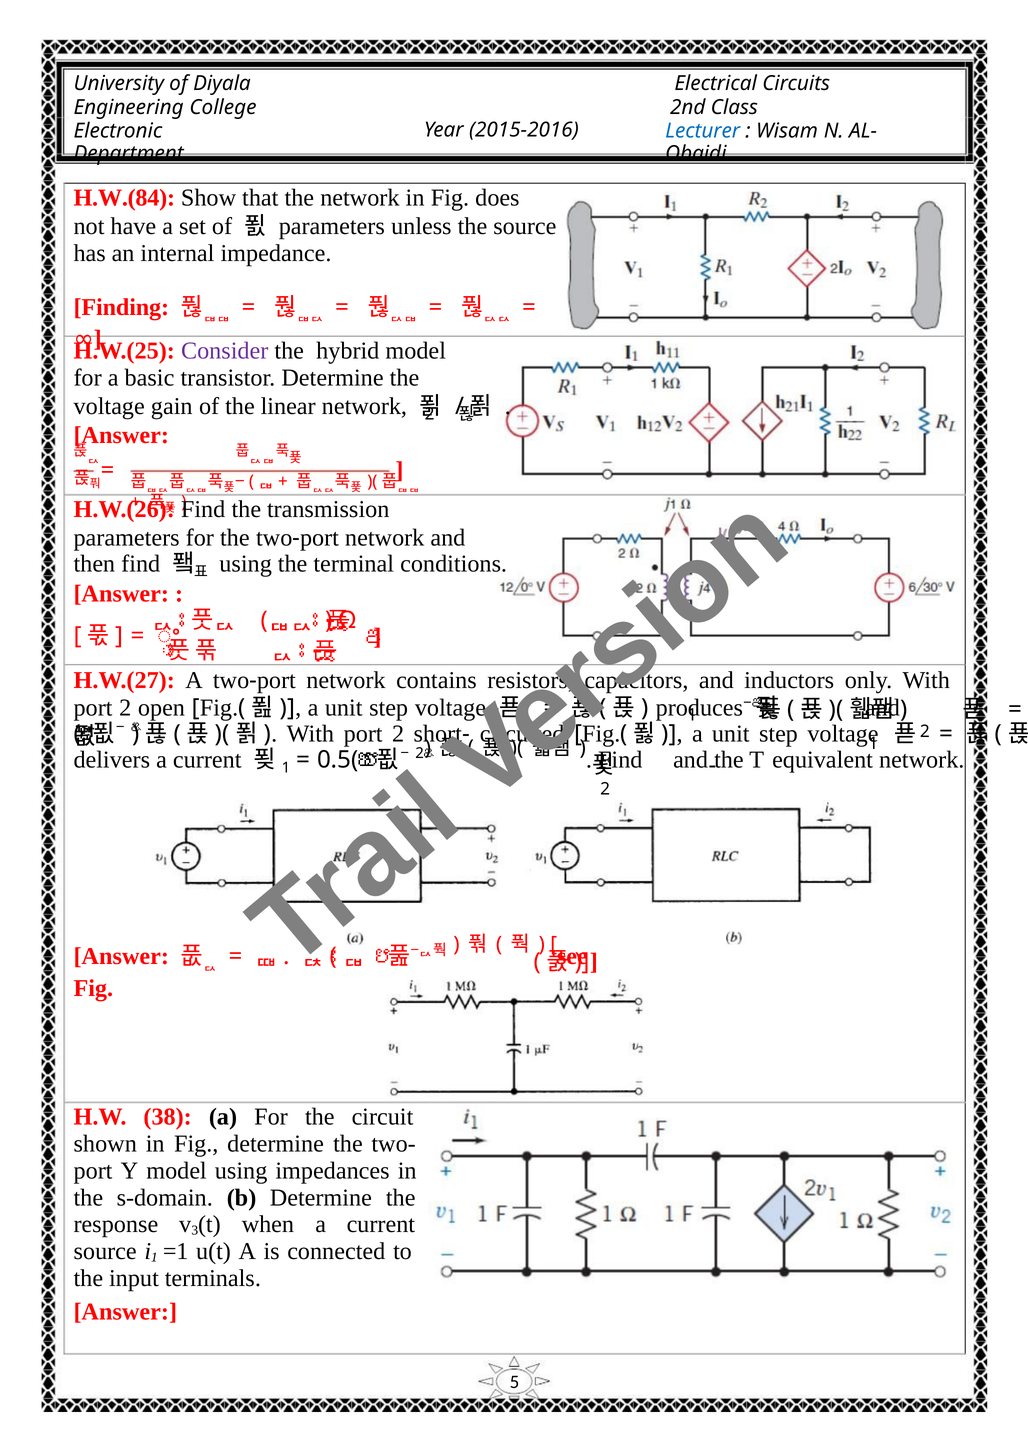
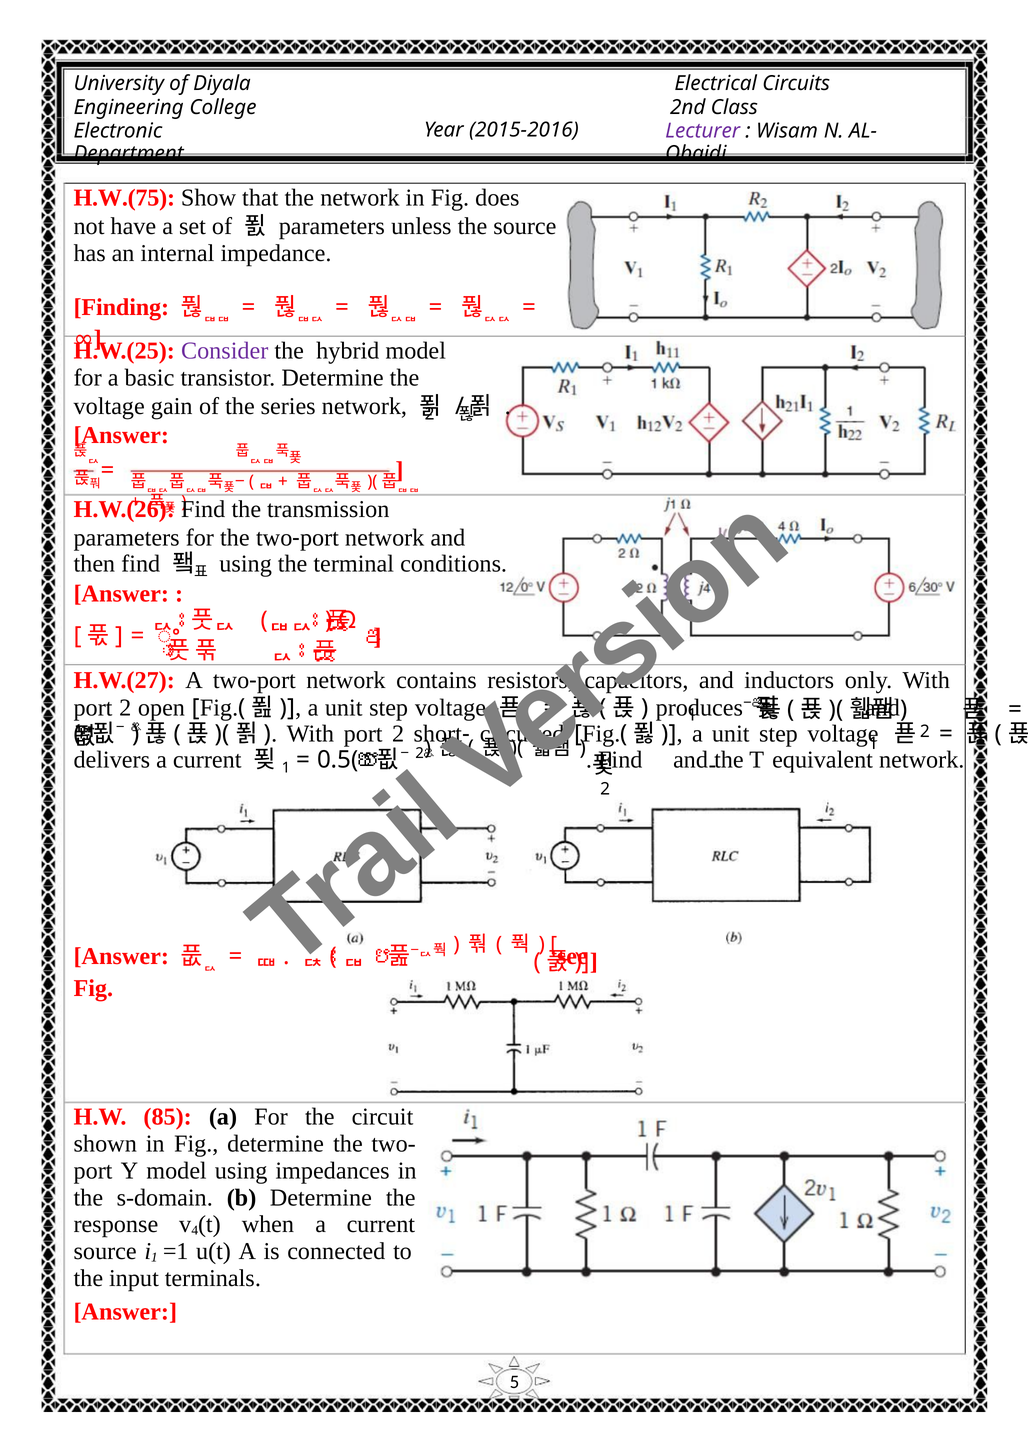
Lecturer colour: blue -> purple (703, 131)
H.W.(84: H.W.(84 -> H.W.(75 (124, 198)
linear: linear -> series (288, 406)
38: 38 -> 85 (168, 1117)
3: 3 -> 4 (195, 1230)
